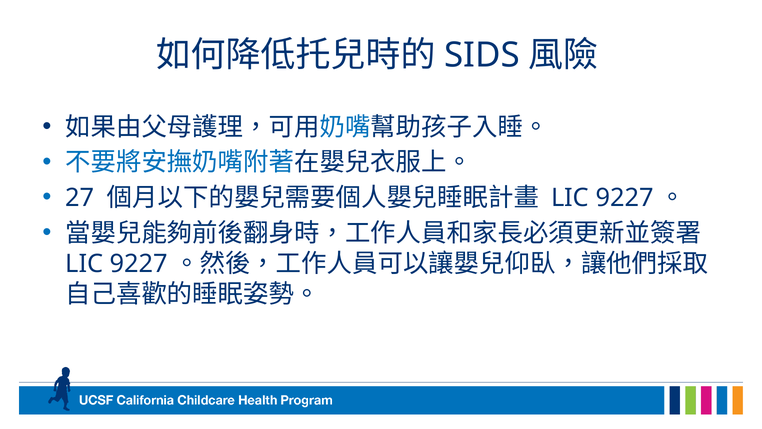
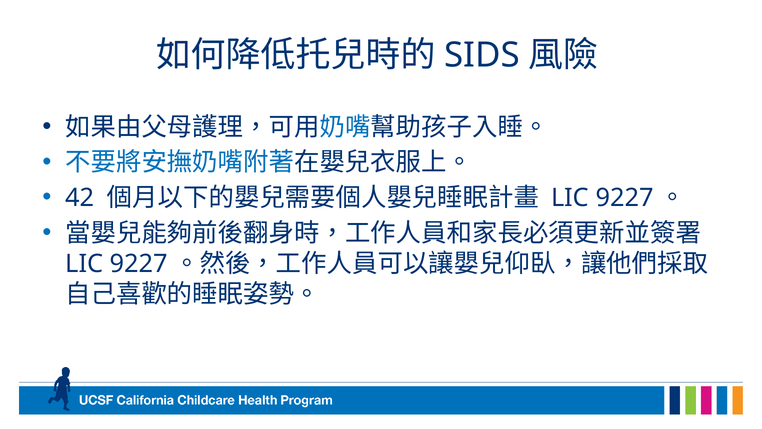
27: 27 -> 42 (80, 198)
